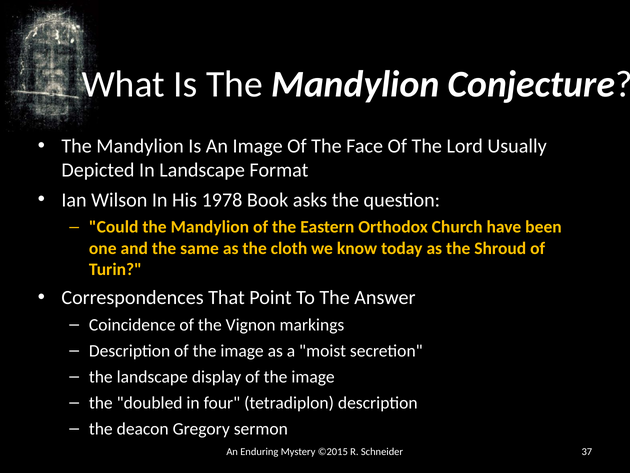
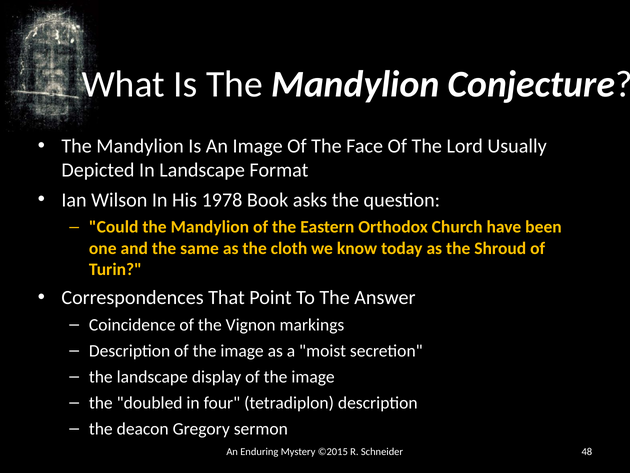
37: 37 -> 48 (587, 451)
